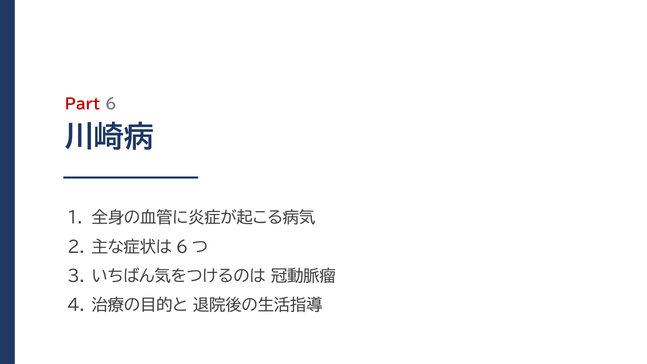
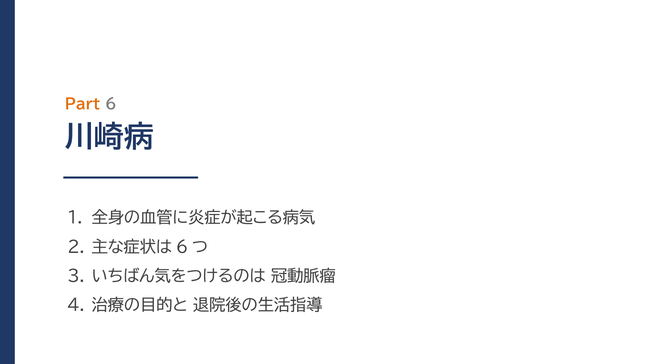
Part colour: red -> orange (82, 105)
